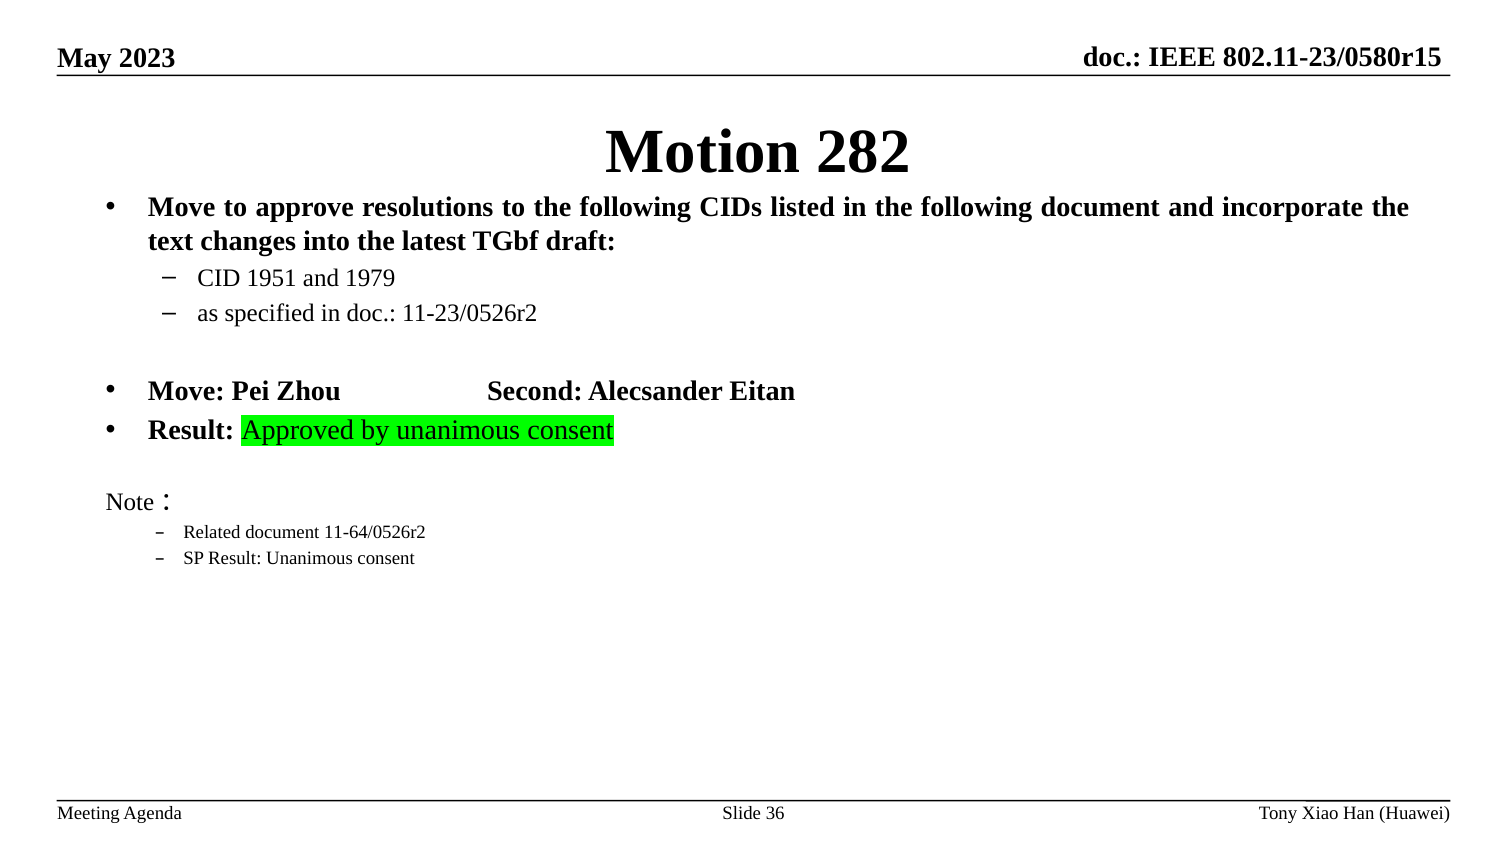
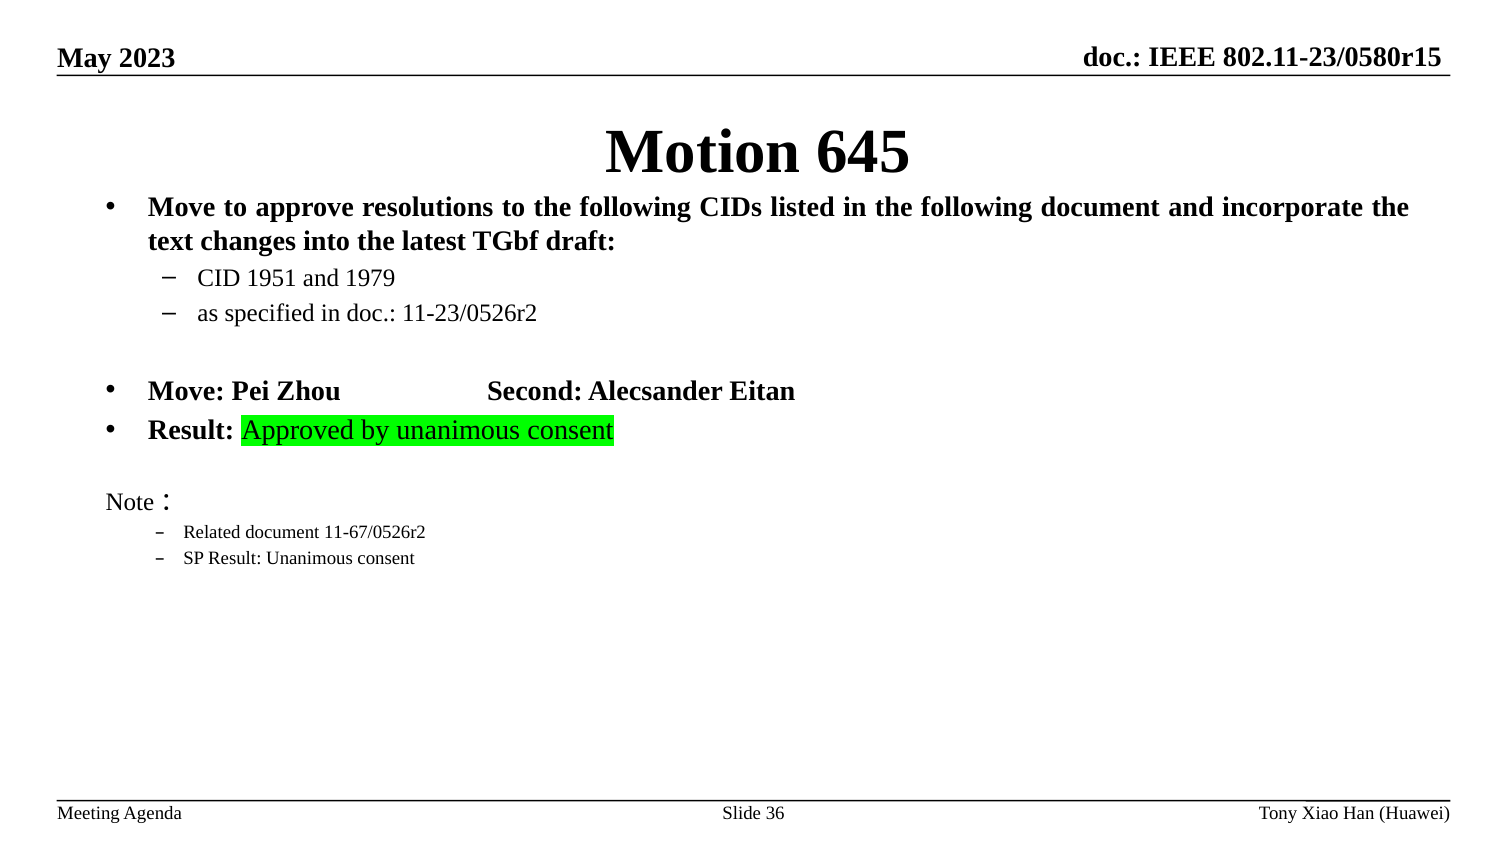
282: 282 -> 645 (863, 151)
11-64/0526r2: 11-64/0526r2 -> 11-67/0526r2 (375, 532)
